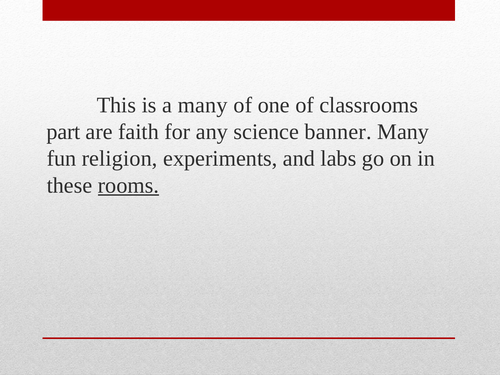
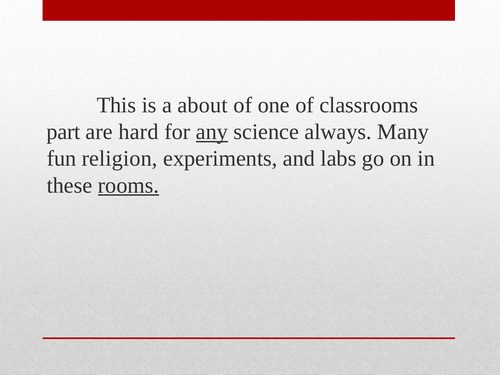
a many: many -> about (203, 105)
faith: faith -> hard (138, 132)
any underline: none -> present (212, 132)
banner: banner -> always (338, 132)
